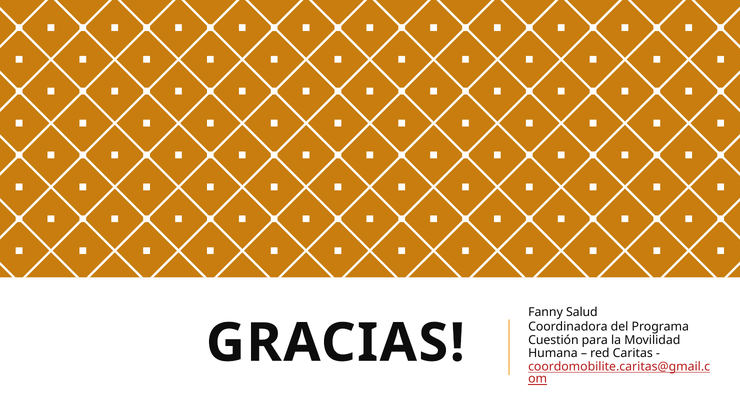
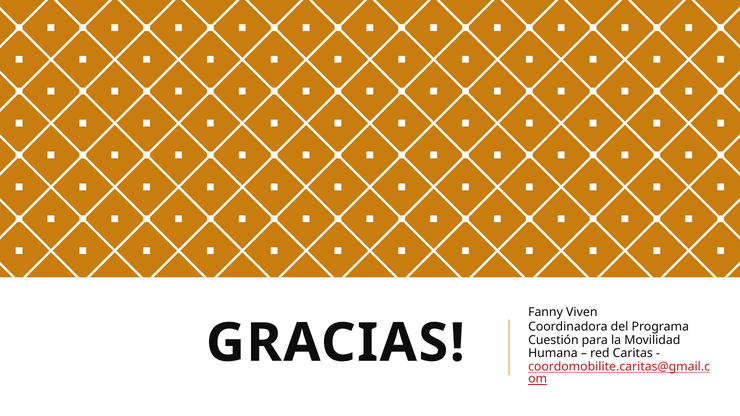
Salud: Salud -> Viven (582, 312)
